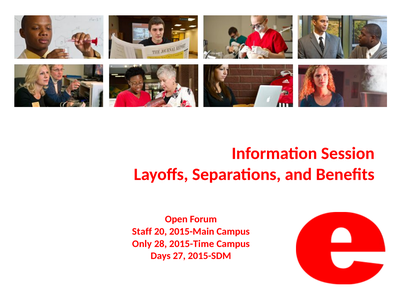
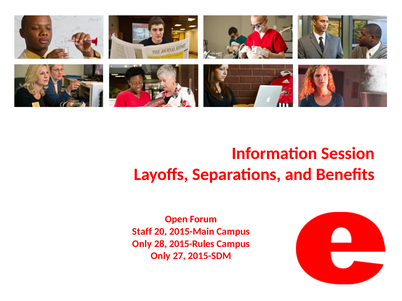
2015-Time: 2015-Time -> 2015-Rules (192, 244)
Days: Days -> Only (161, 256)
